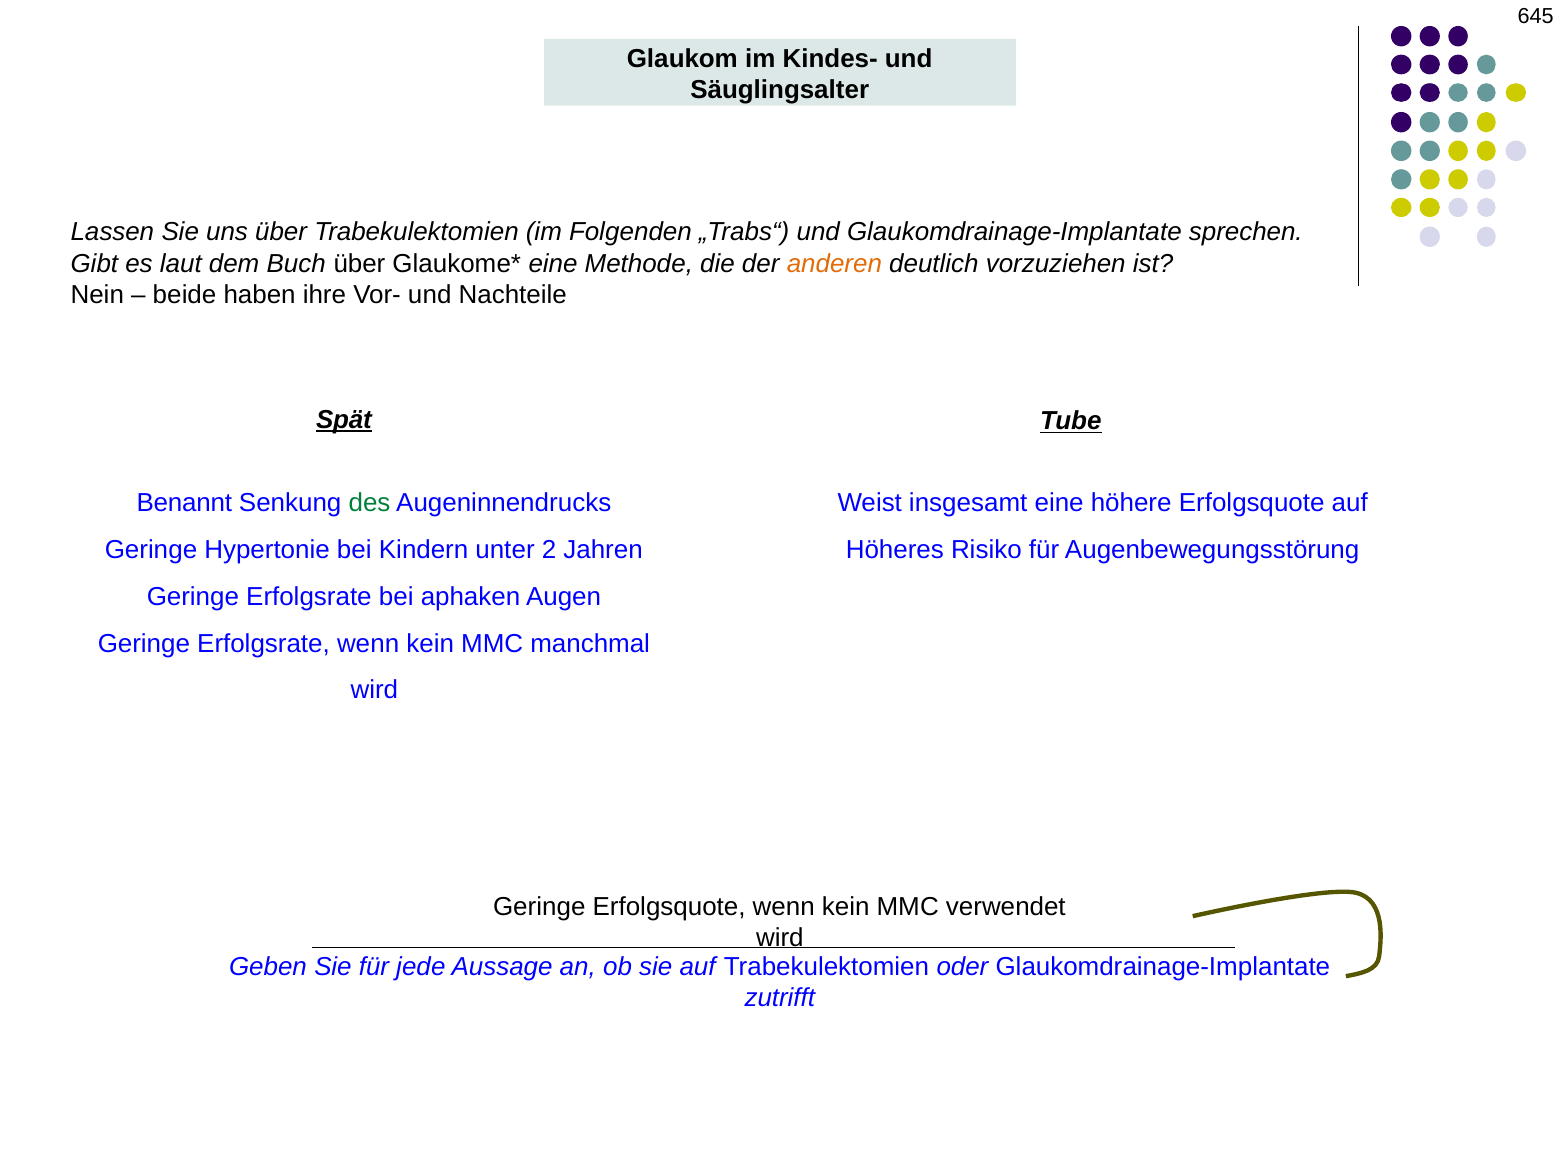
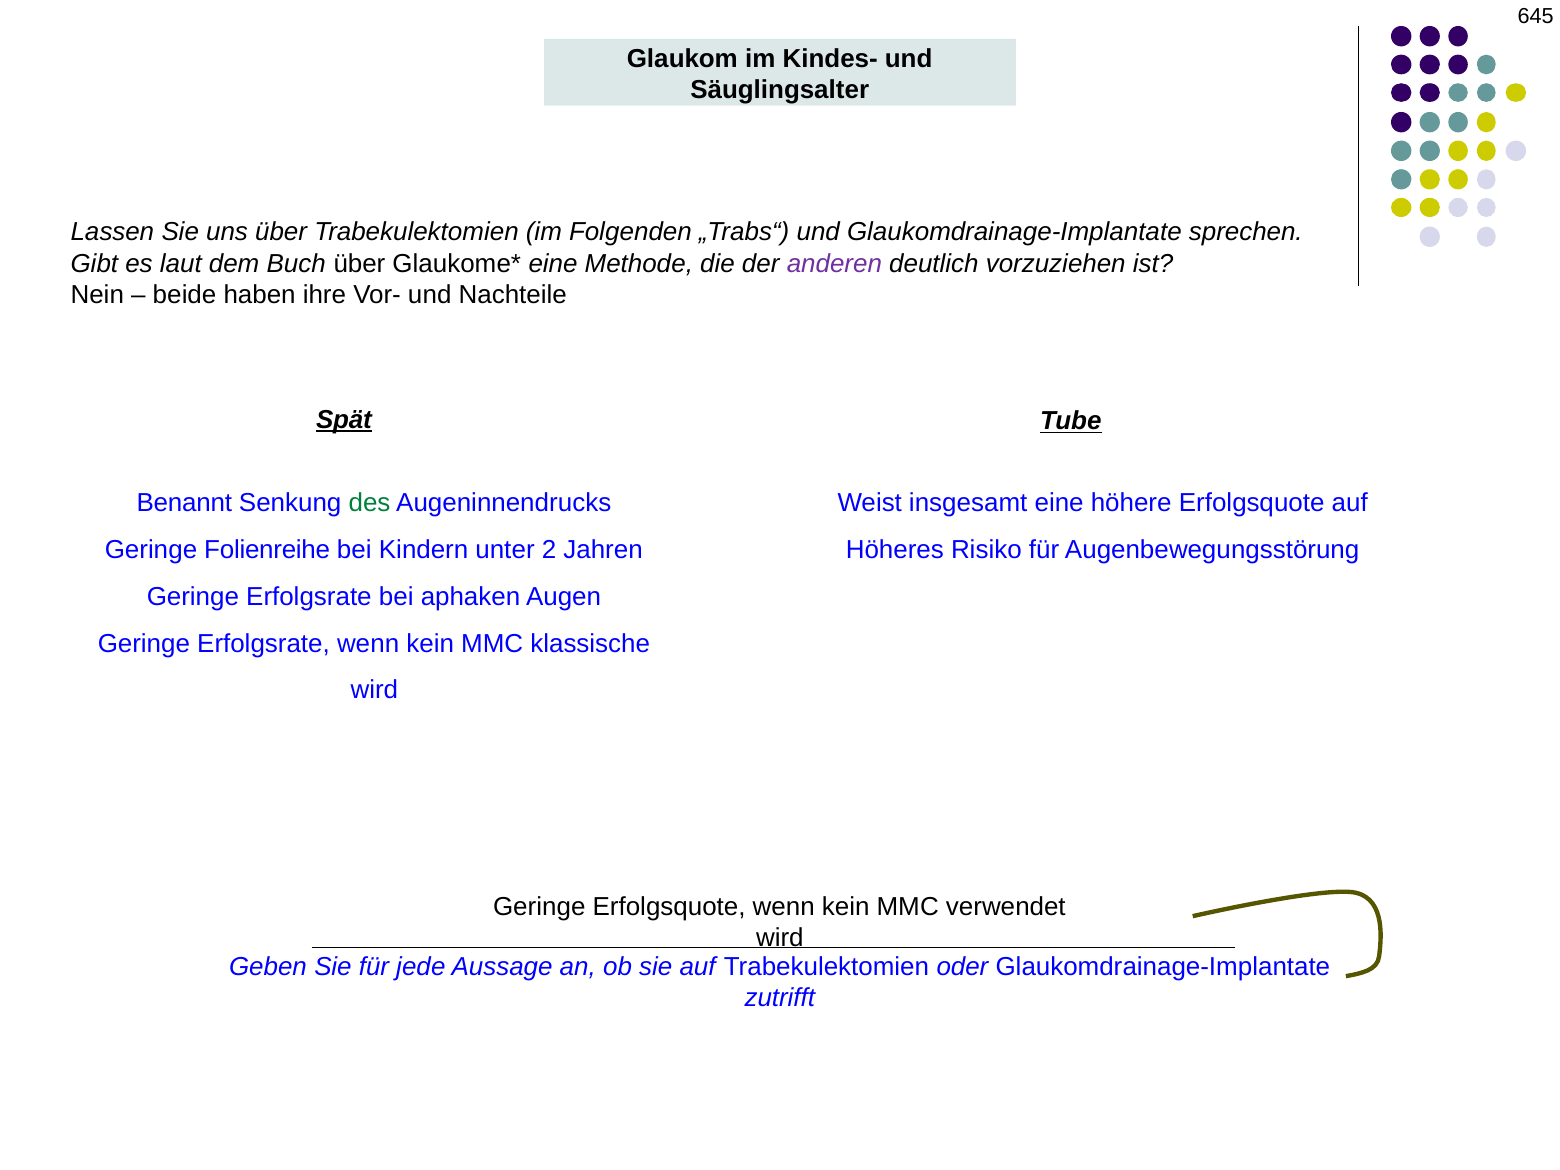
anderen colour: orange -> purple (834, 264)
Hypertonie: Hypertonie -> Folienreihe (267, 550)
manchmal: manchmal -> klassische (590, 643)
